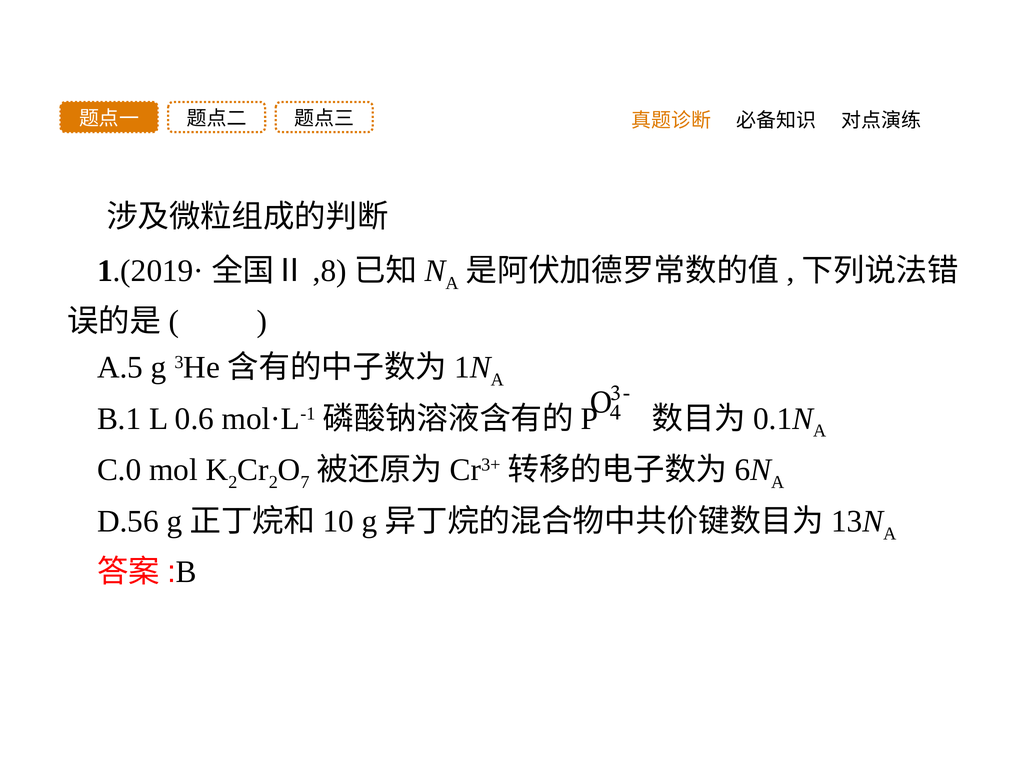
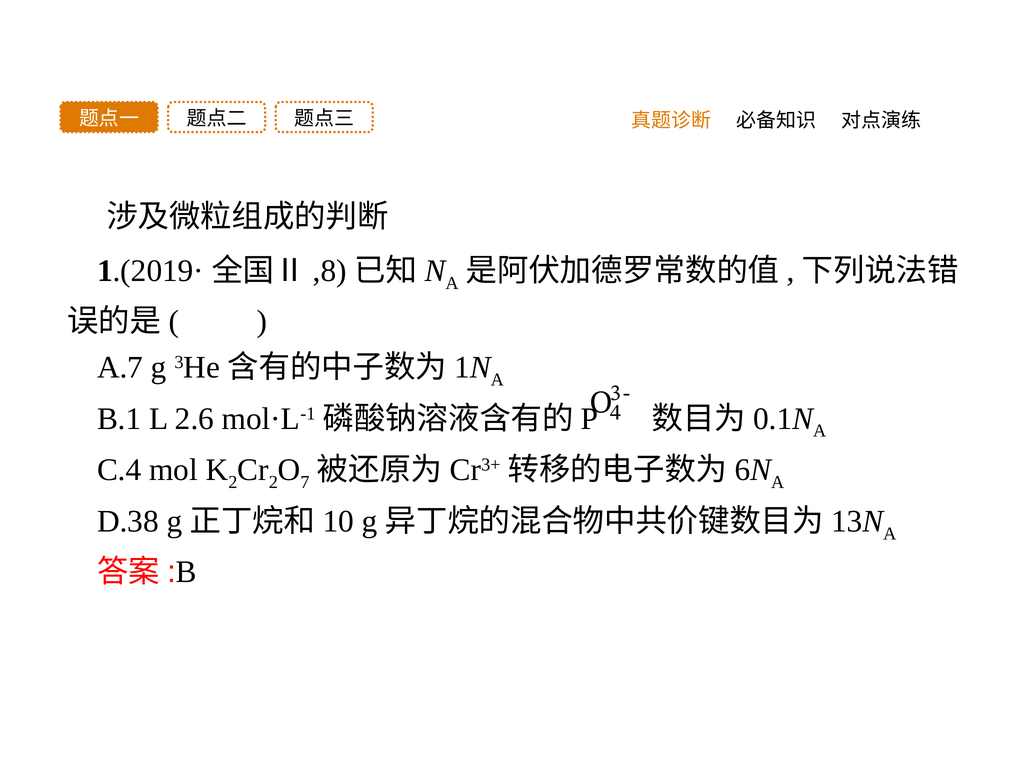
A.5: A.5 -> A.7 (120, 367)
0.6: 0.6 -> 2.6 (194, 419)
C.0: C.0 -> C.4 (119, 470)
D.56: D.56 -> D.38 (128, 522)
